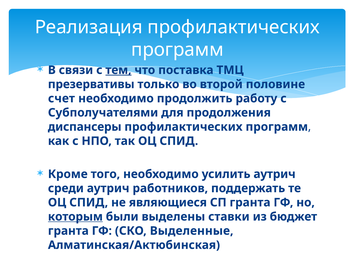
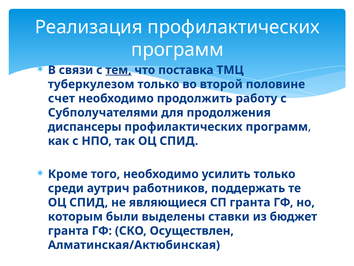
презервативы: презервативы -> туберкулезом (91, 84)
усилить аутрич: аутрич -> только (275, 174)
которым underline: present -> none (75, 216)
Выделенные: Выделенные -> Осуществлен (192, 230)
